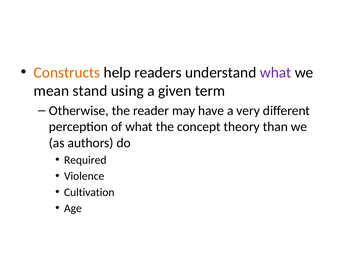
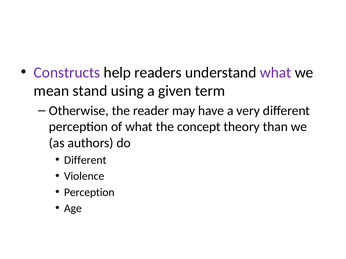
Constructs colour: orange -> purple (67, 73)
Required: Required -> Different (85, 160)
Cultivation: Cultivation -> Perception (89, 193)
